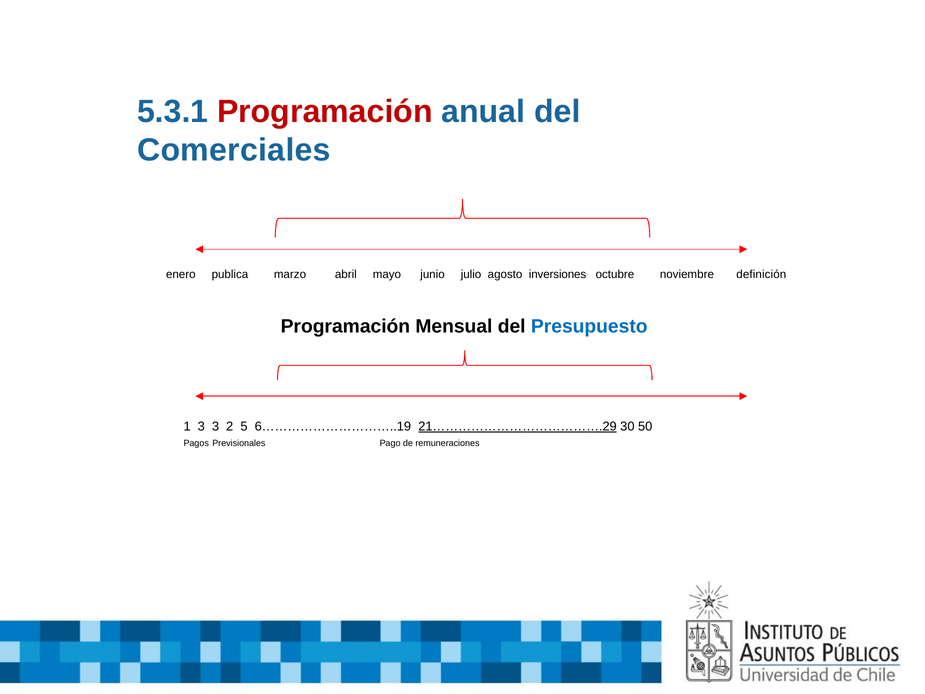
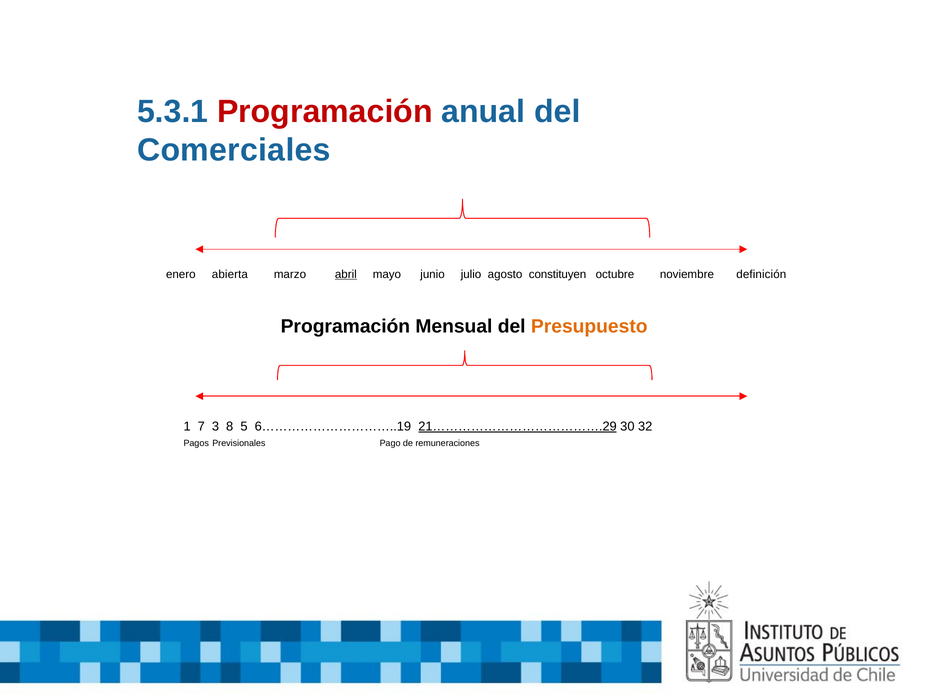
publica: publica -> abierta (230, 274)
abril underline: none -> present (346, 274)
inversiones: inversiones -> constituyen (558, 274)
Presupuesto colour: blue -> orange (589, 326)
1 3: 3 -> 7 (201, 426)
2: 2 -> 8 (230, 426)
50: 50 -> 32 (645, 426)
